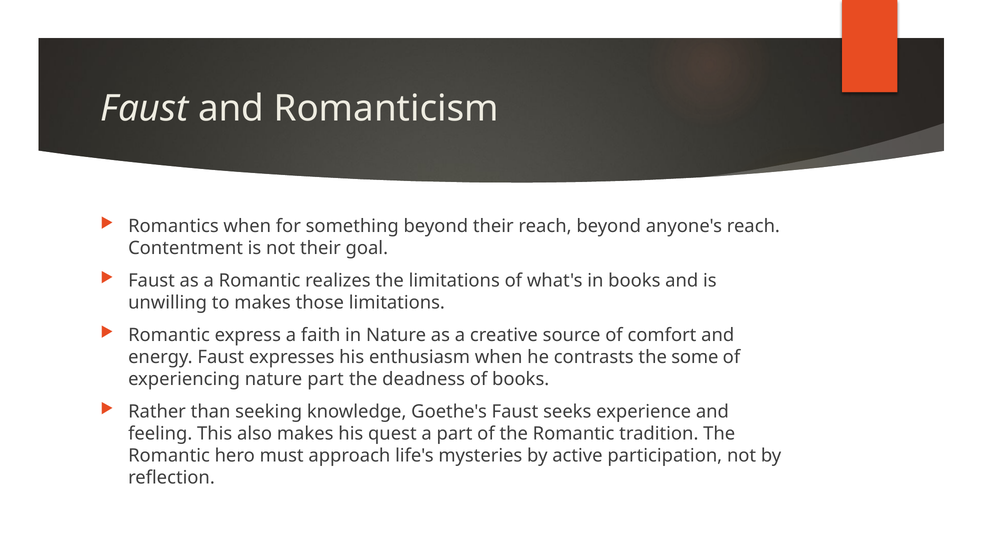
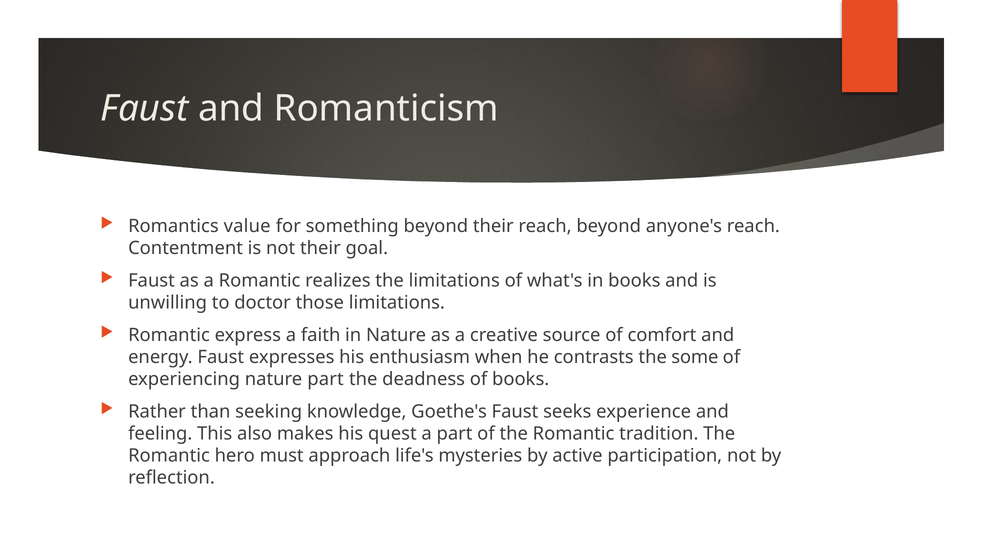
Romantics when: when -> value (247, 226)
to makes: makes -> doctor (263, 303)
